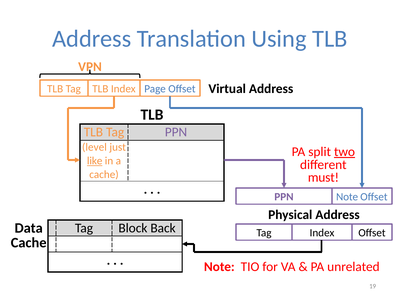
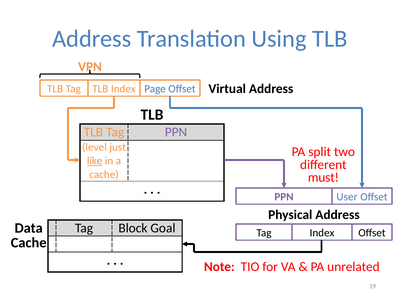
two underline: present -> none (344, 152)
PPN Note: Note -> User (347, 197)
Back: Back -> Goal (163, 228)
